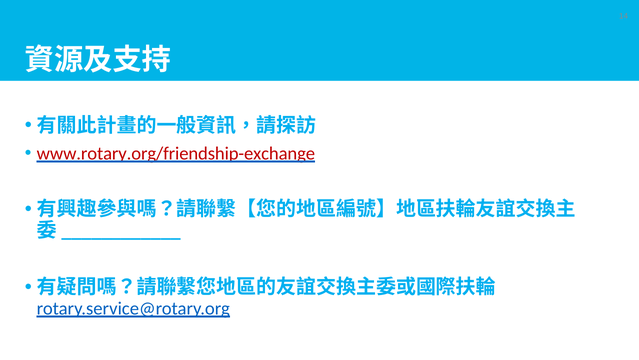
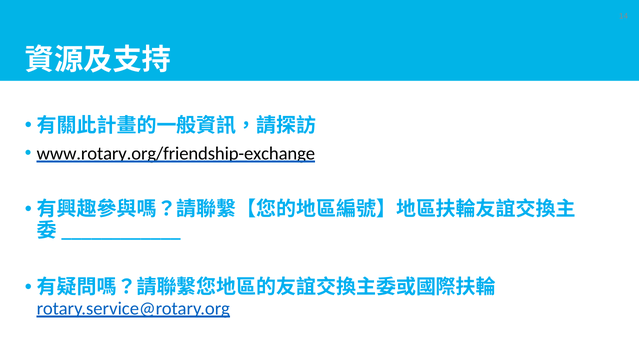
www.rotary.org/friendship-exchange colour: red -> black (176, 153)
